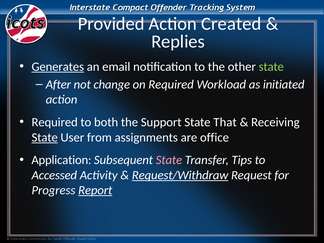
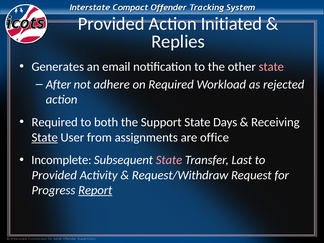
Created: Created -> Initiated (231, 24)
Generates underline: present -> none (58, 67)
state colour: light green -> pink (271, 67)
change: change -> adhere (112, 84)
initiated: initiated -> rejected (284, 84)
That: That -> Days (225, 122)
Application: Application -> Incomplete (61, 160)
Tips: Tips -> Last (242, 160)
Accessed: Accessed -> Provided (54, 175)
Request/Withdraw underline: present -> none (180, 175)
